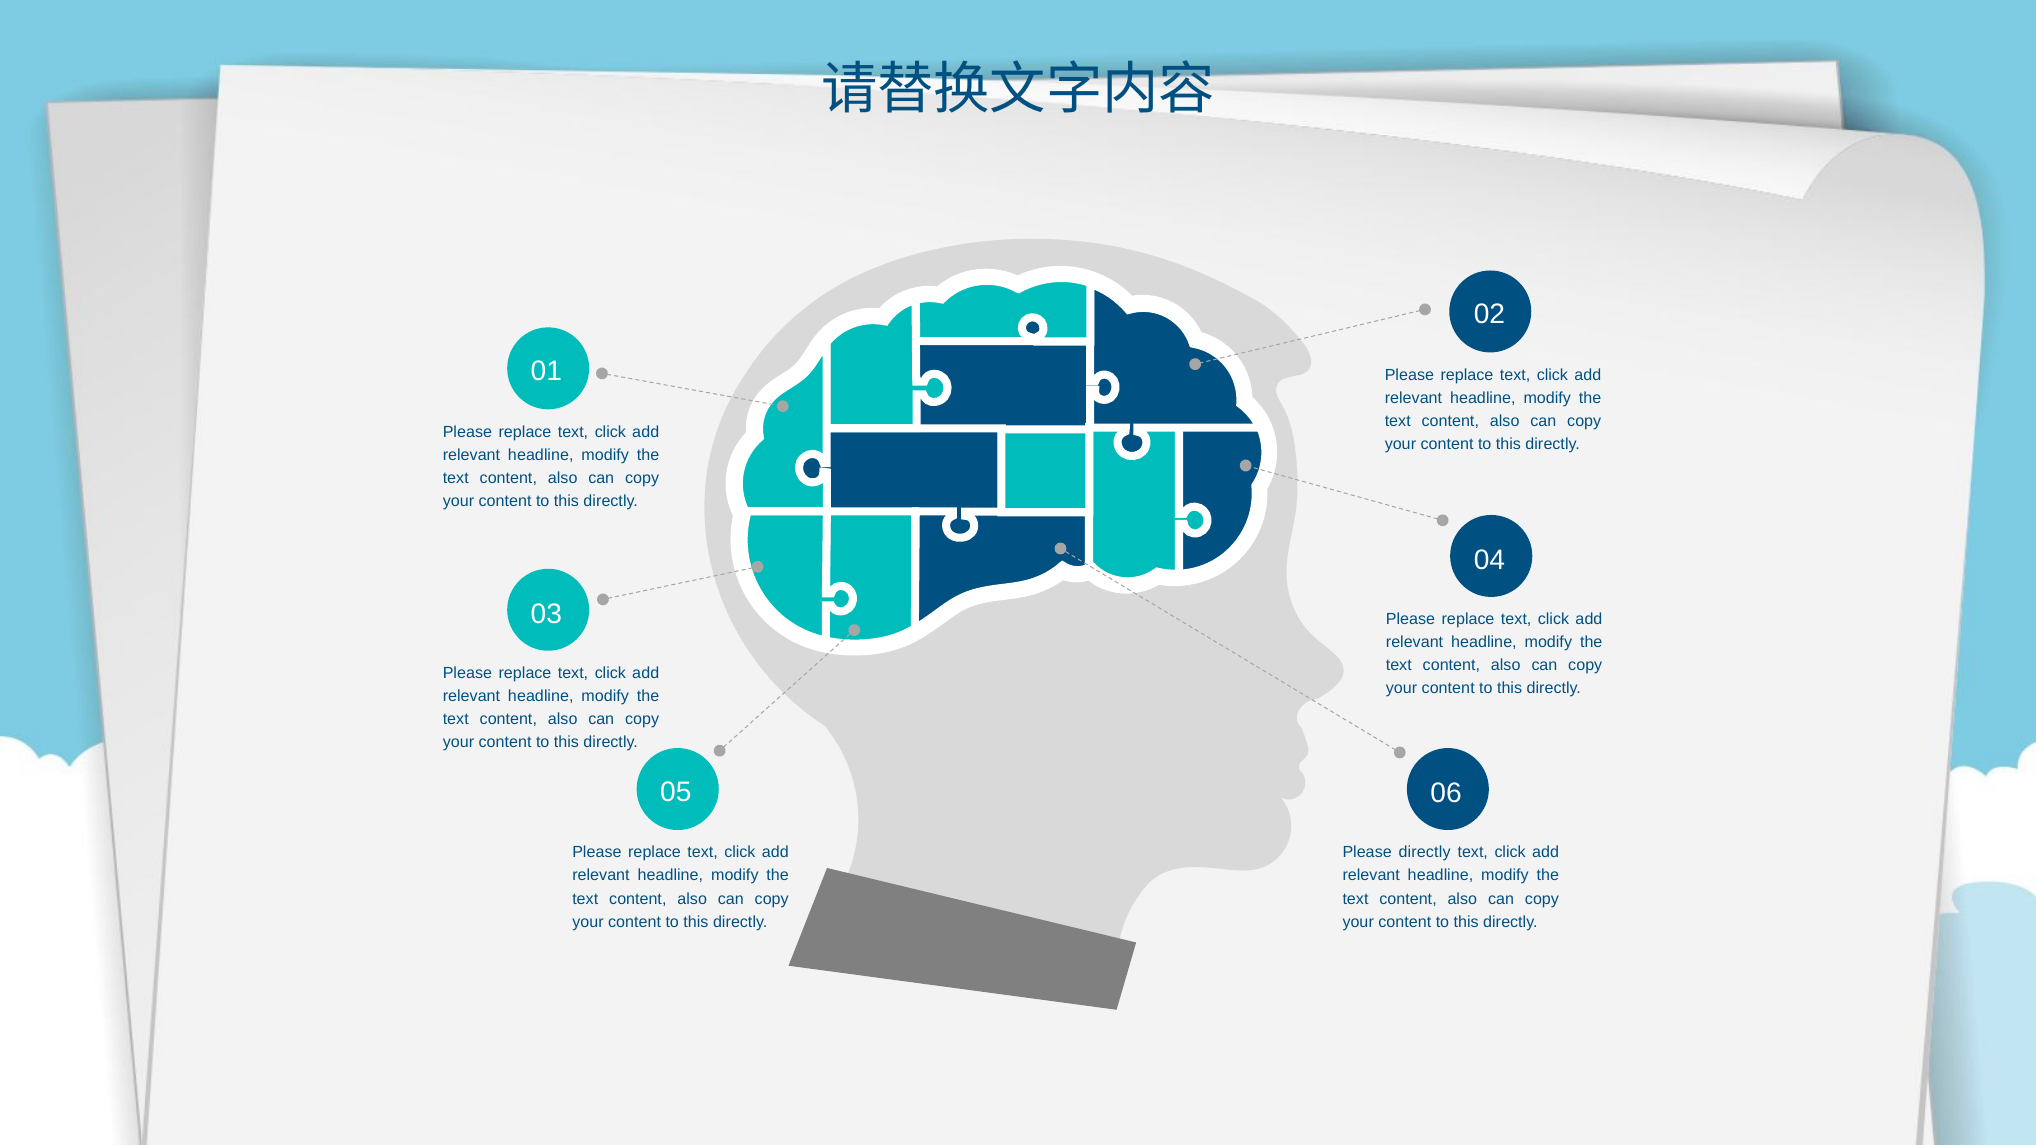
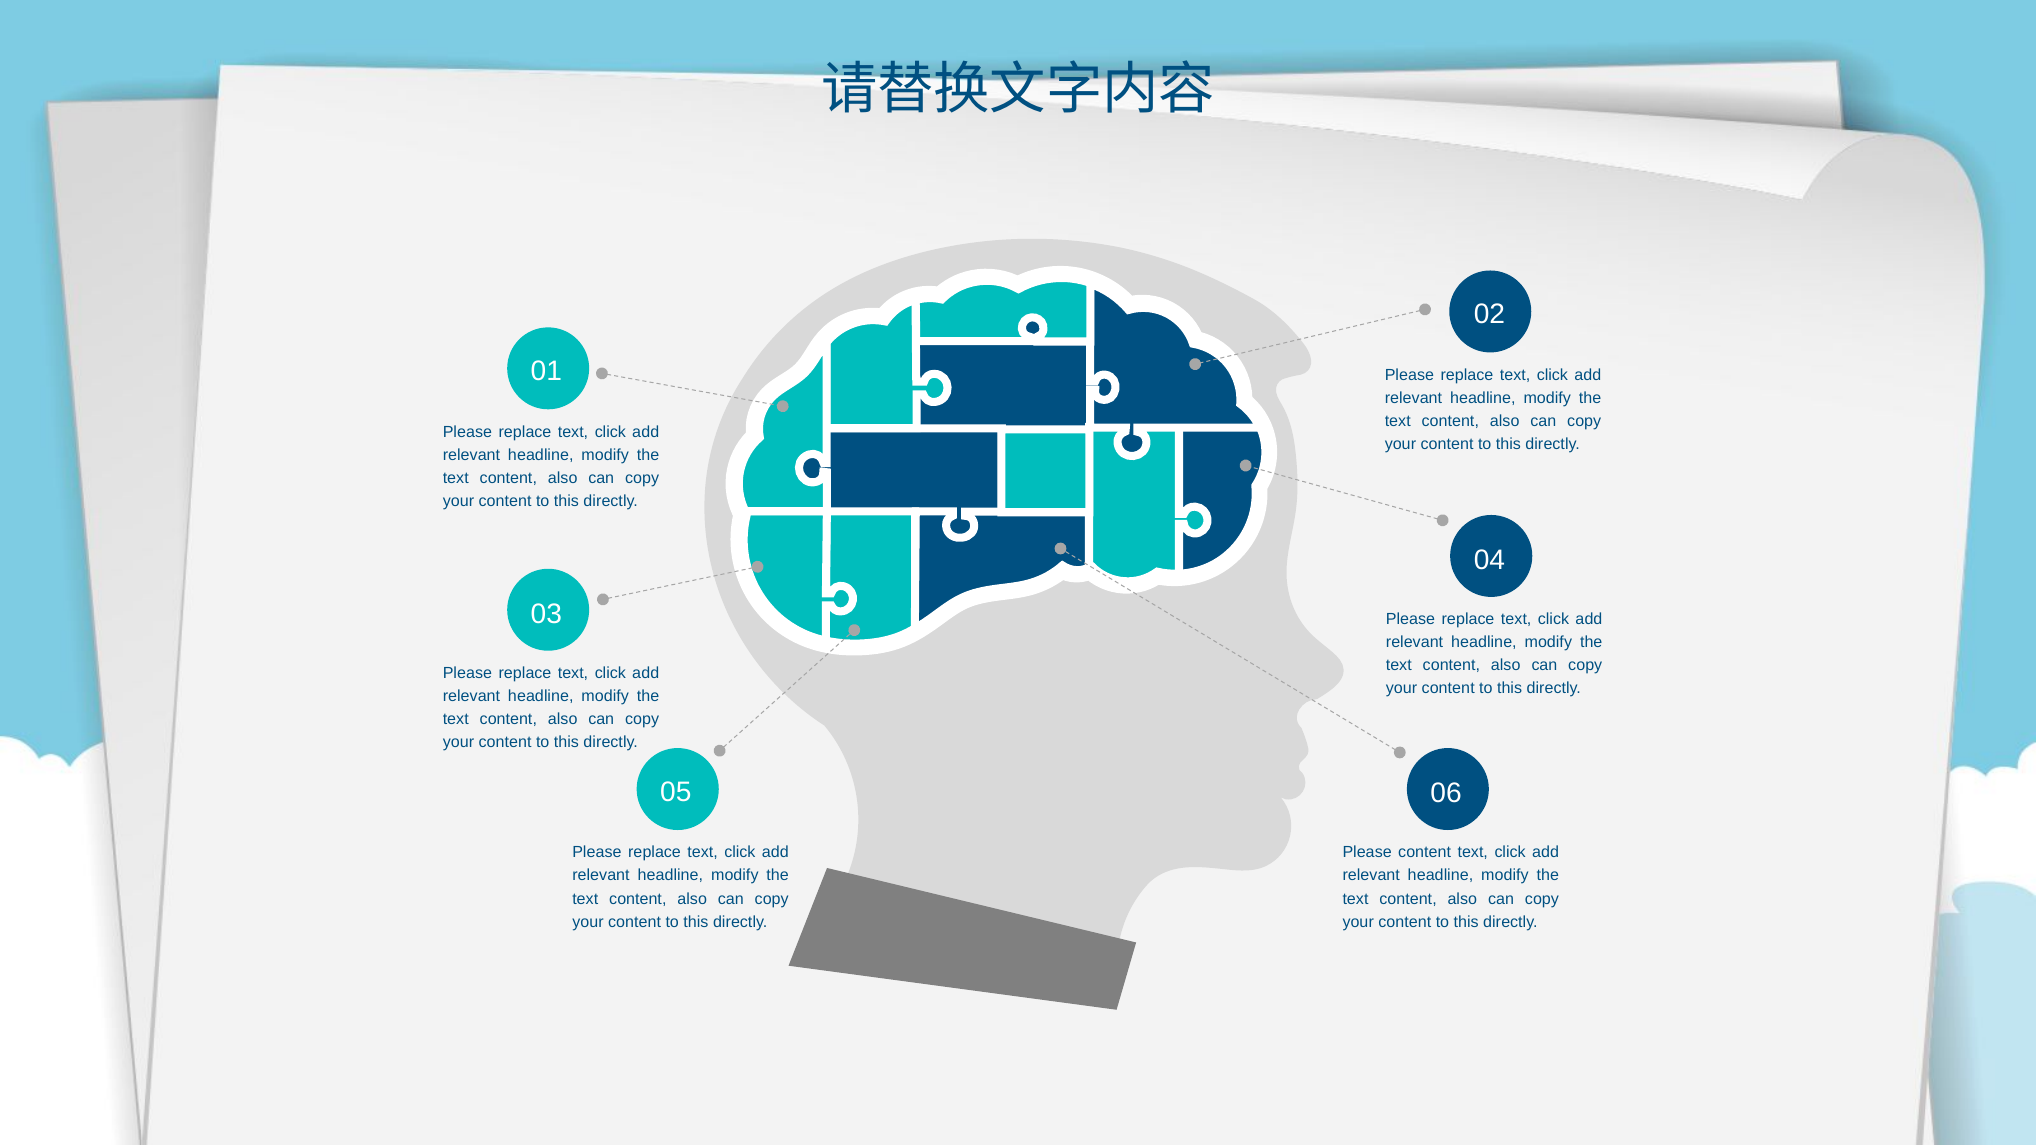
Please directly: directly -> content (1425, 853)
